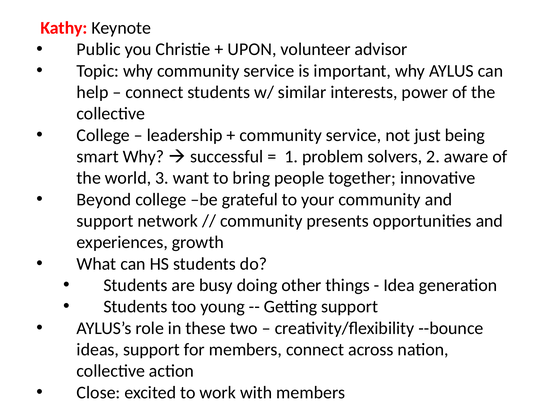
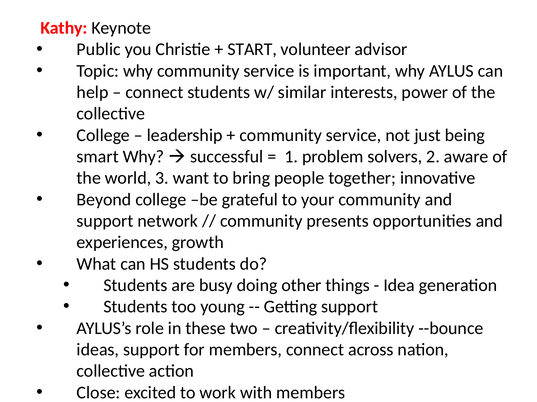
UPON: UPON -> START (252, 50)
